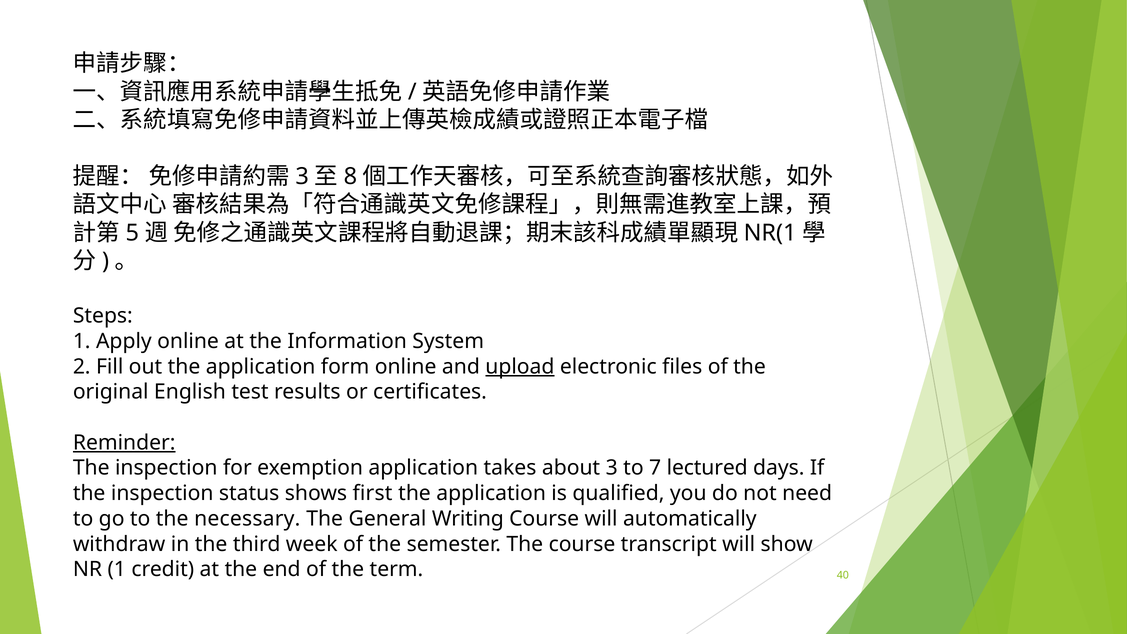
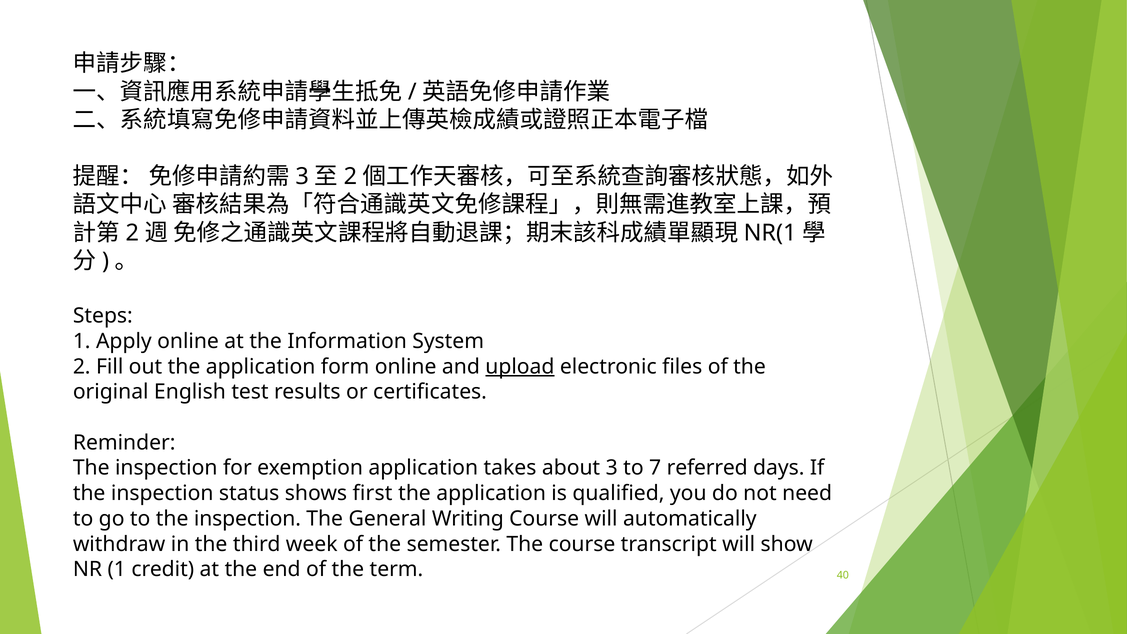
8: 8 -> 2 (350, 176)
5: 5 -> 2 (132, 233)
Reminder underline: present -> none (124, 443)
lectured: lectured -> referred (707, 468)
to the necessary: necessary -> inspection (247, 519)
